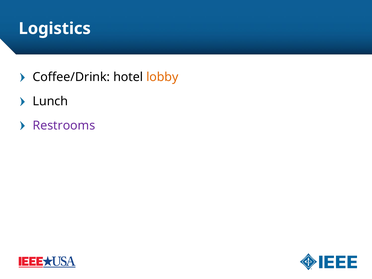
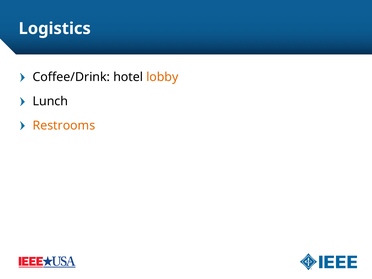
Restrooms colour: purple -> orange (64, 125)
